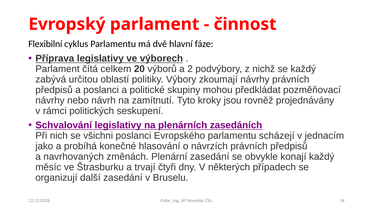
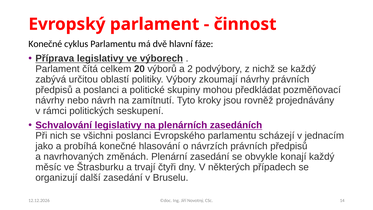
Flexibilní: Flexibilní -> Konečné (45, 44)
